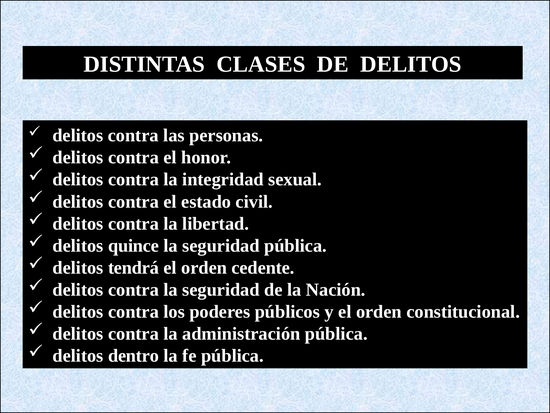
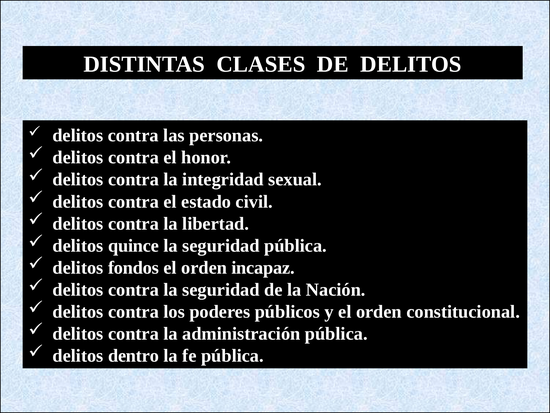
tendrá: tendrá -> fondos (134, 267)
cedente: cedente -> incapaz (263, 267)
